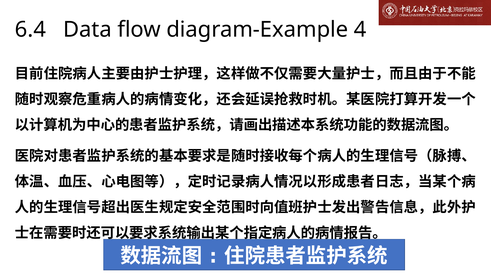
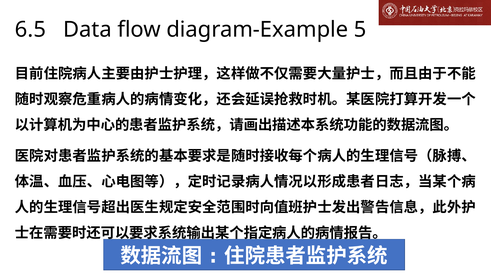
6.4: 6.4 -> 6.5 (30, 30)
4: 4 -> 5 (360, 30)
